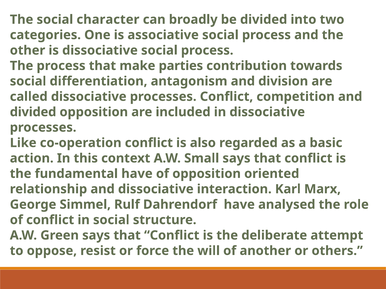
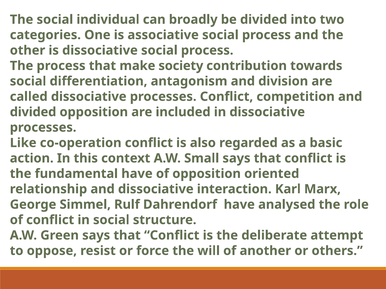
character: character -> individual (108, 20)
parties: parties -> society (181, 66)
